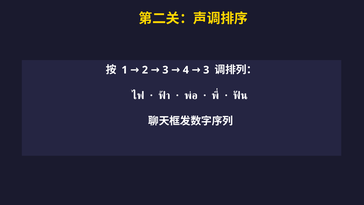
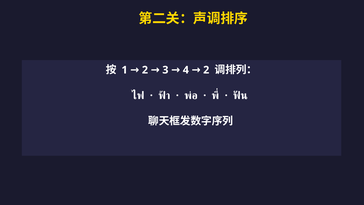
4 3: 3 -> 2 (206, 70)
